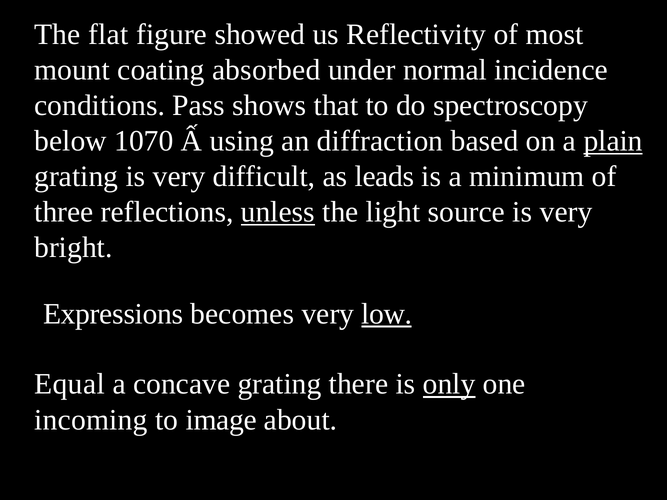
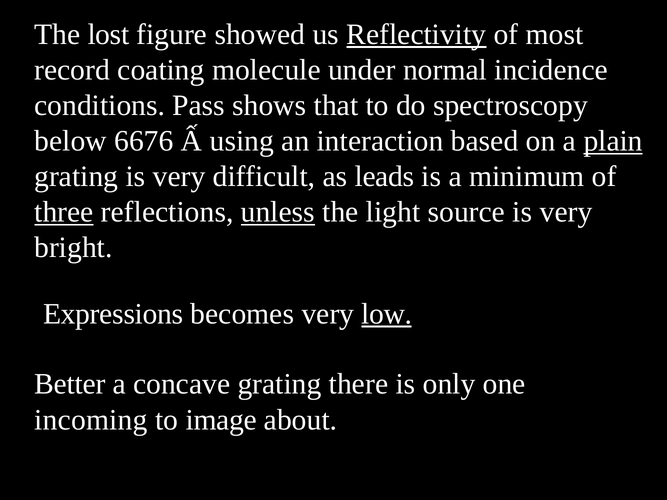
flat: flat -> lost (108, 34)
Reflectivity underline: none -> present (416, 34)
mount: mount -> record (72, 70)
absorbed: absorbed -> molecule (266, 70)
1070: 1070 -> 6676 (144, 141)
diffraction: diffraction -> interaction (380, 141)
three underline: none -> present (64, 212)
Equal: Equal -> Better (70, 384)
only underline: present -> none (449, 384)
